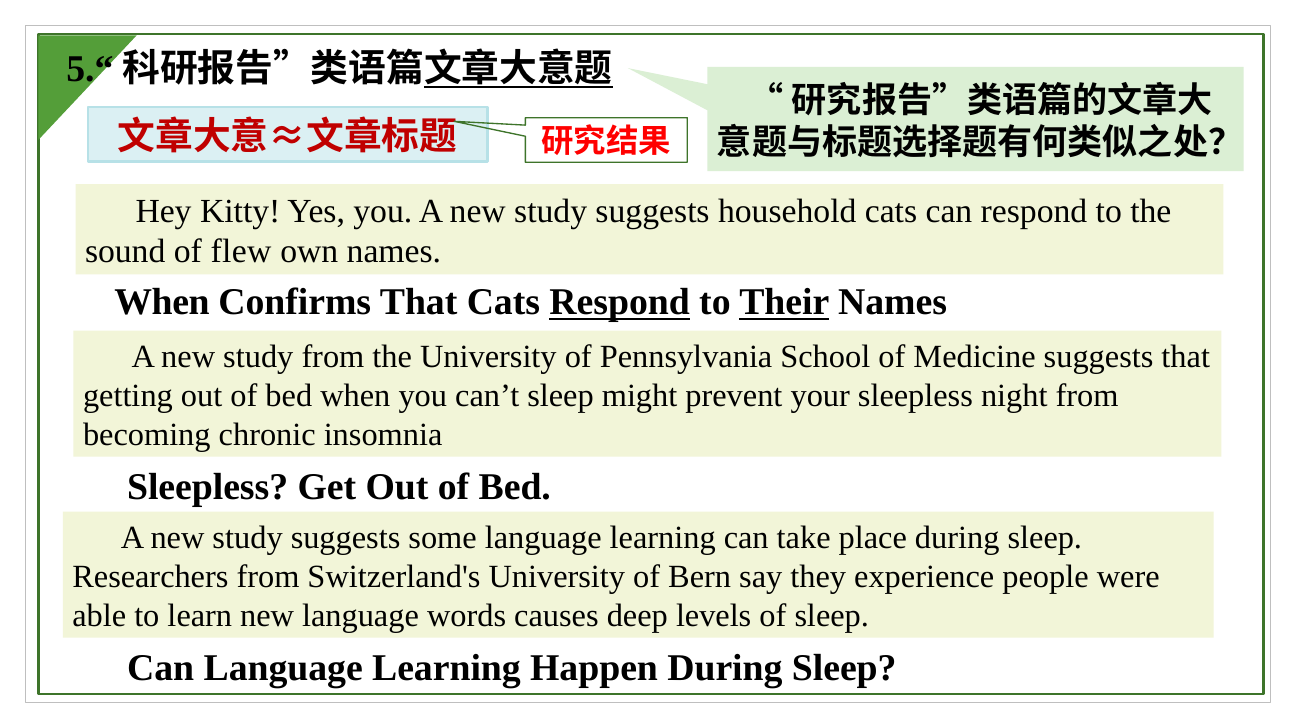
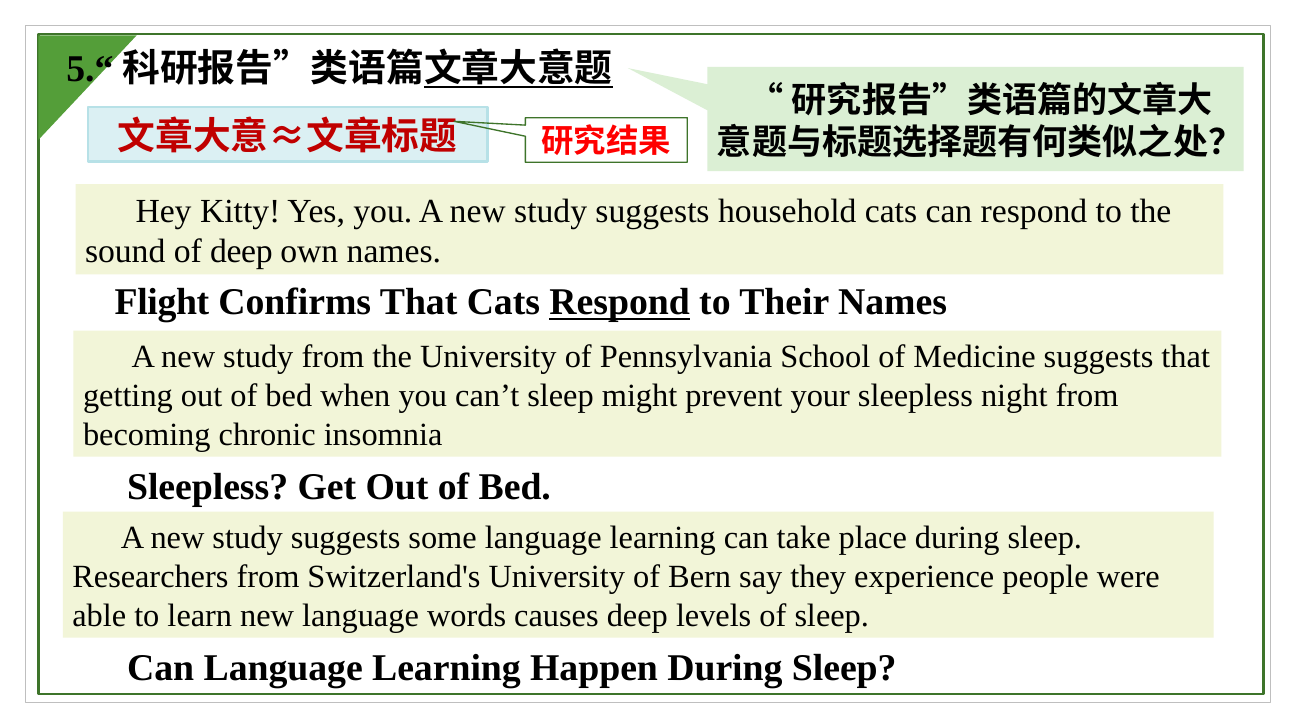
of flew: flew -> deep (241, 252)
When: When -> Flight (162, 303)
Their underline: present -> none (784, 303)
